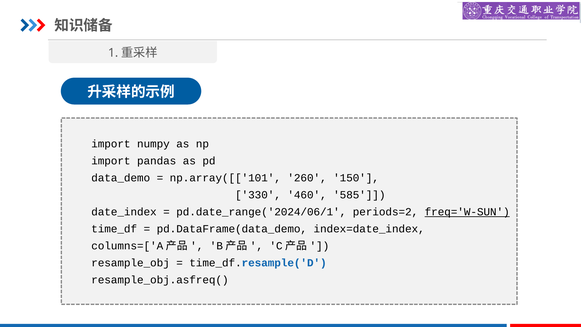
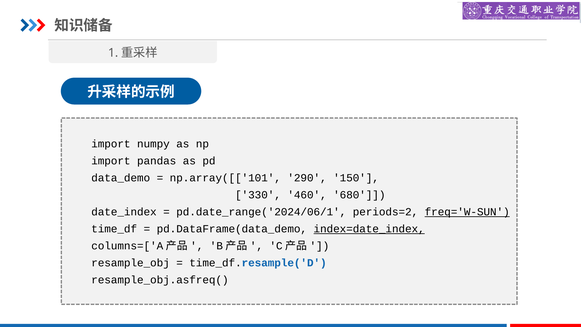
260: 260 -> 290 (307, 178)
585: 585 -> 680 (359, 195)
index=date_index underline: none -> present (369, 229)
